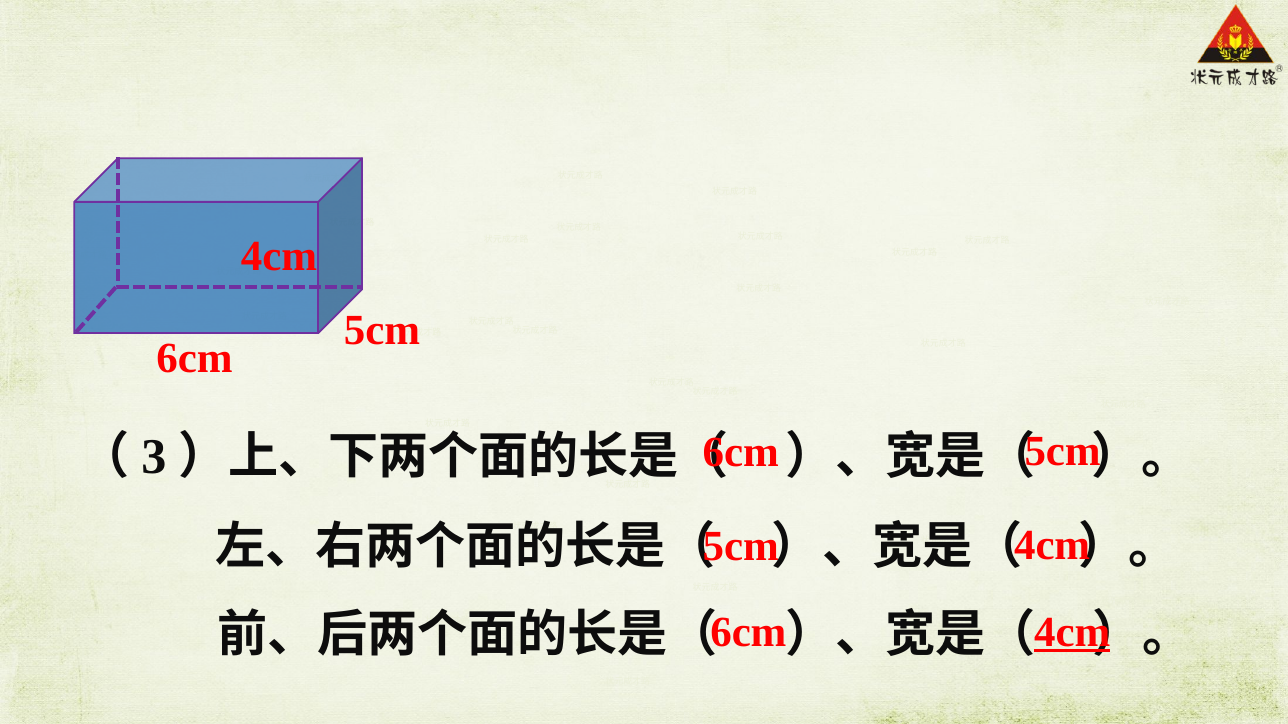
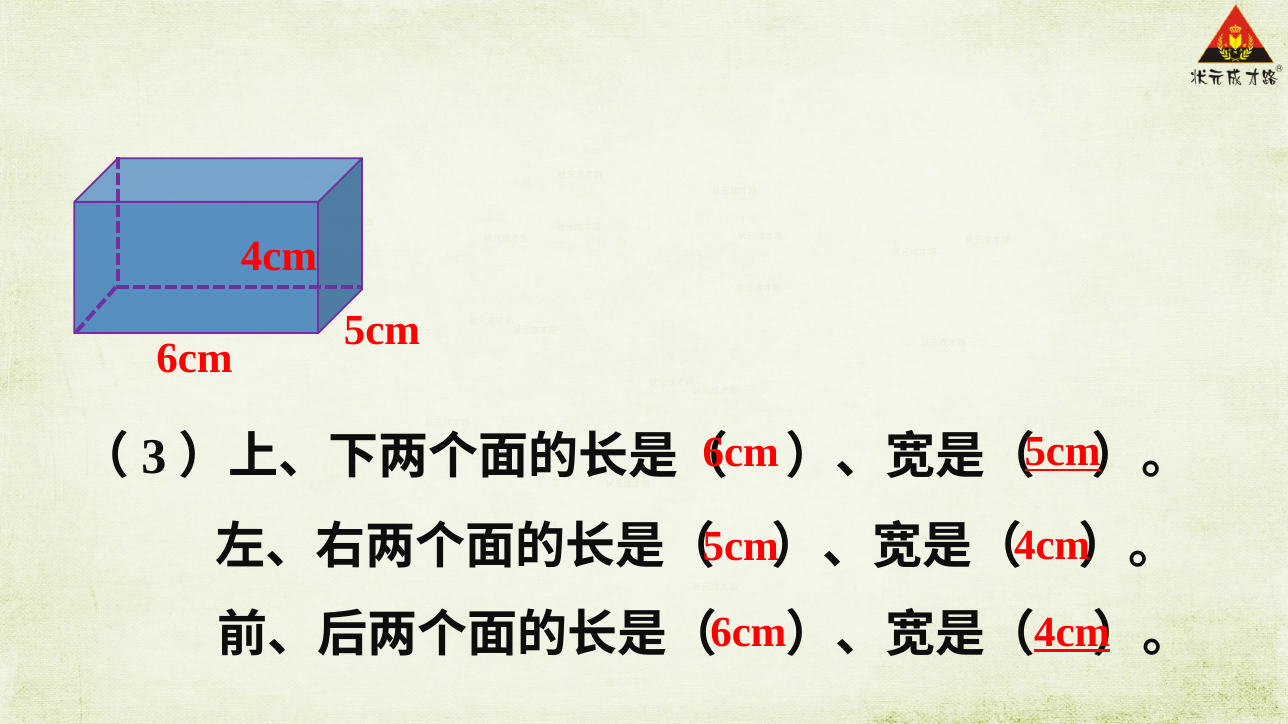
5cm underline: none -> present (1063, 452)
